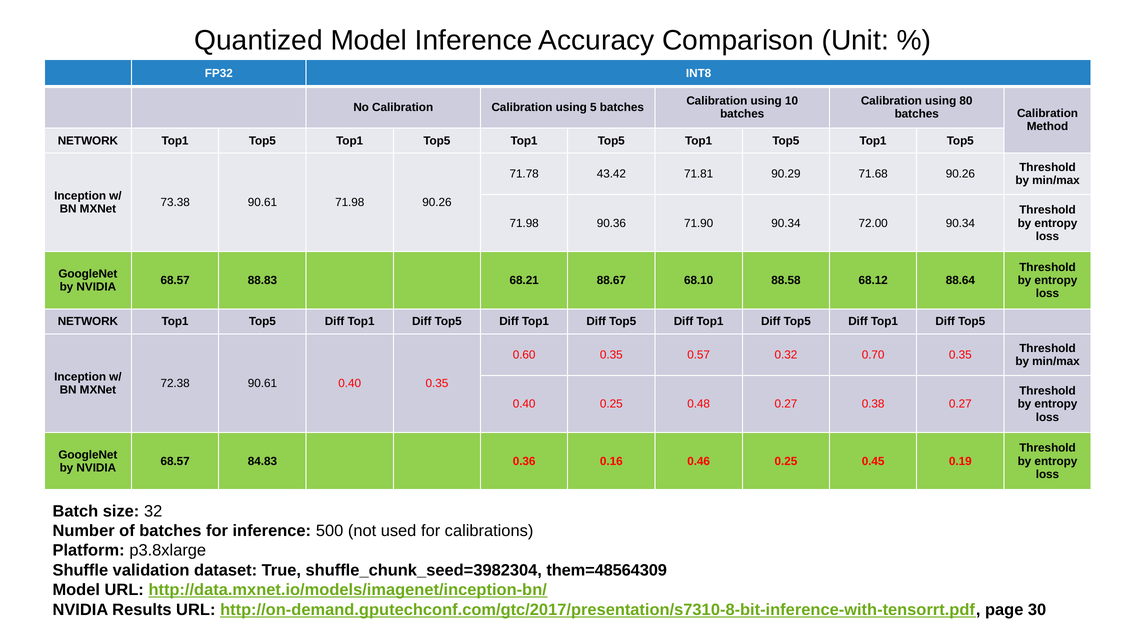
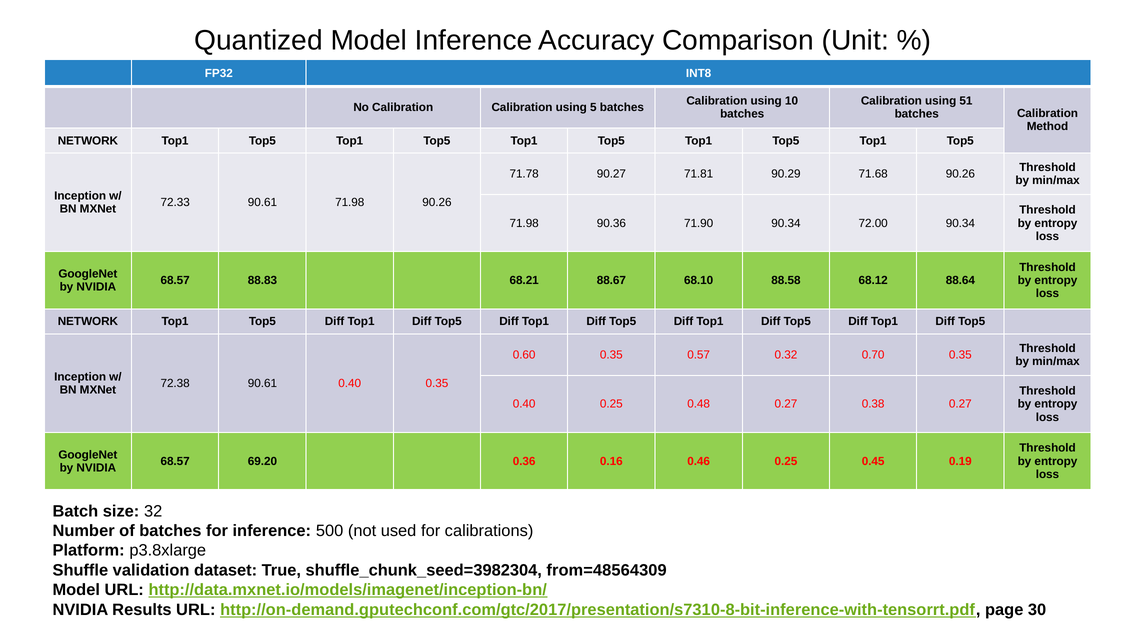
80: 80 -> 51 (966, 101)
43.42: 43.42 -> 90.27 (611, 174)
73.38: 73.38 -> 72.33 (175, 203)
84.83: 84.83 -> 69.20 (262, 461)
them=48564309: them=48564309 -> from=48564309 (607, 571)
